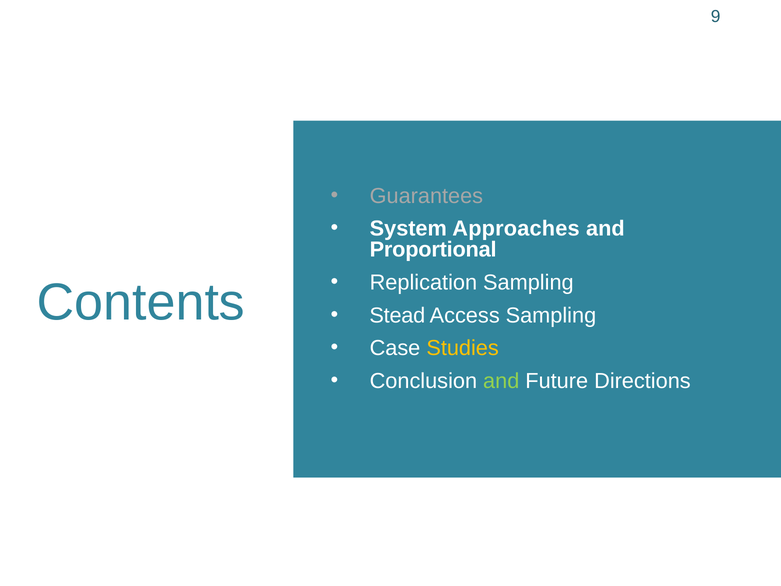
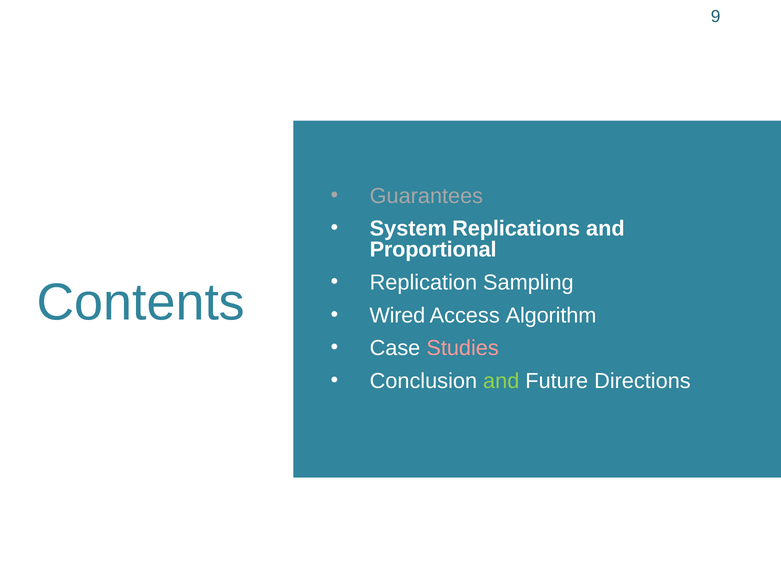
Approaches: Approaches -> Replications (516, 229)
Stead: Stead -> Wired (397, 315)
Access Sampling: Sampling -> Algorithm (551, 315)
Studies colour: yellow -> pink (463, 348)
